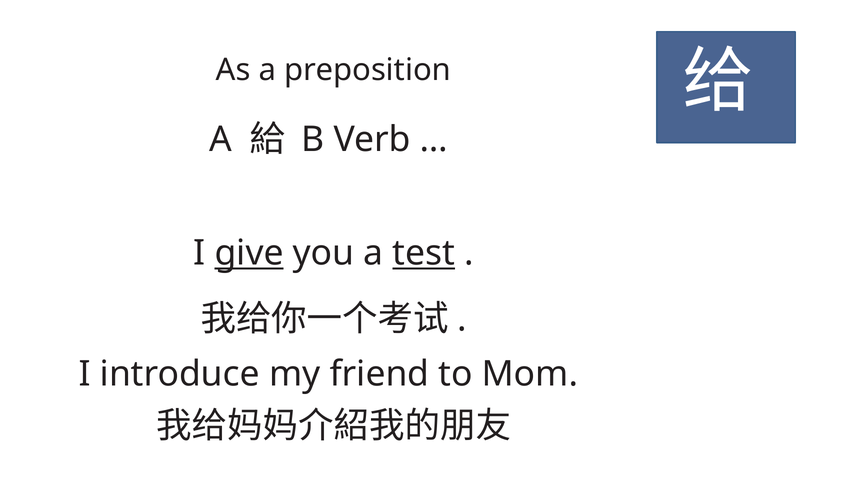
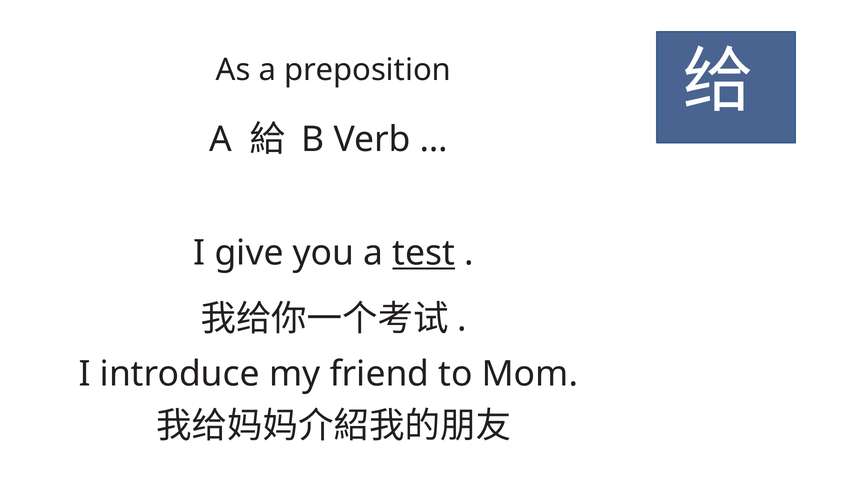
give underline: present -> none (249, 253)
